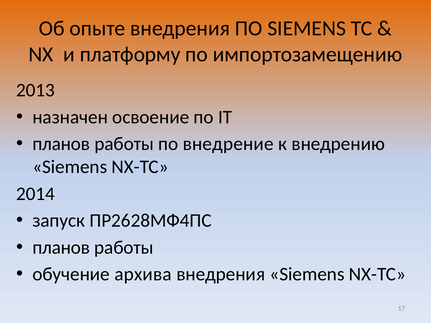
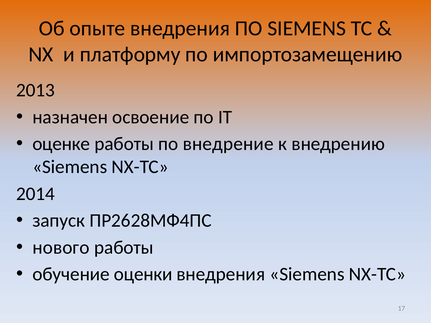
планов: планов -> оценке (61, 144)
планов: планов -> нового (61, 248)
архива: архива -> оценки (143, 274)
